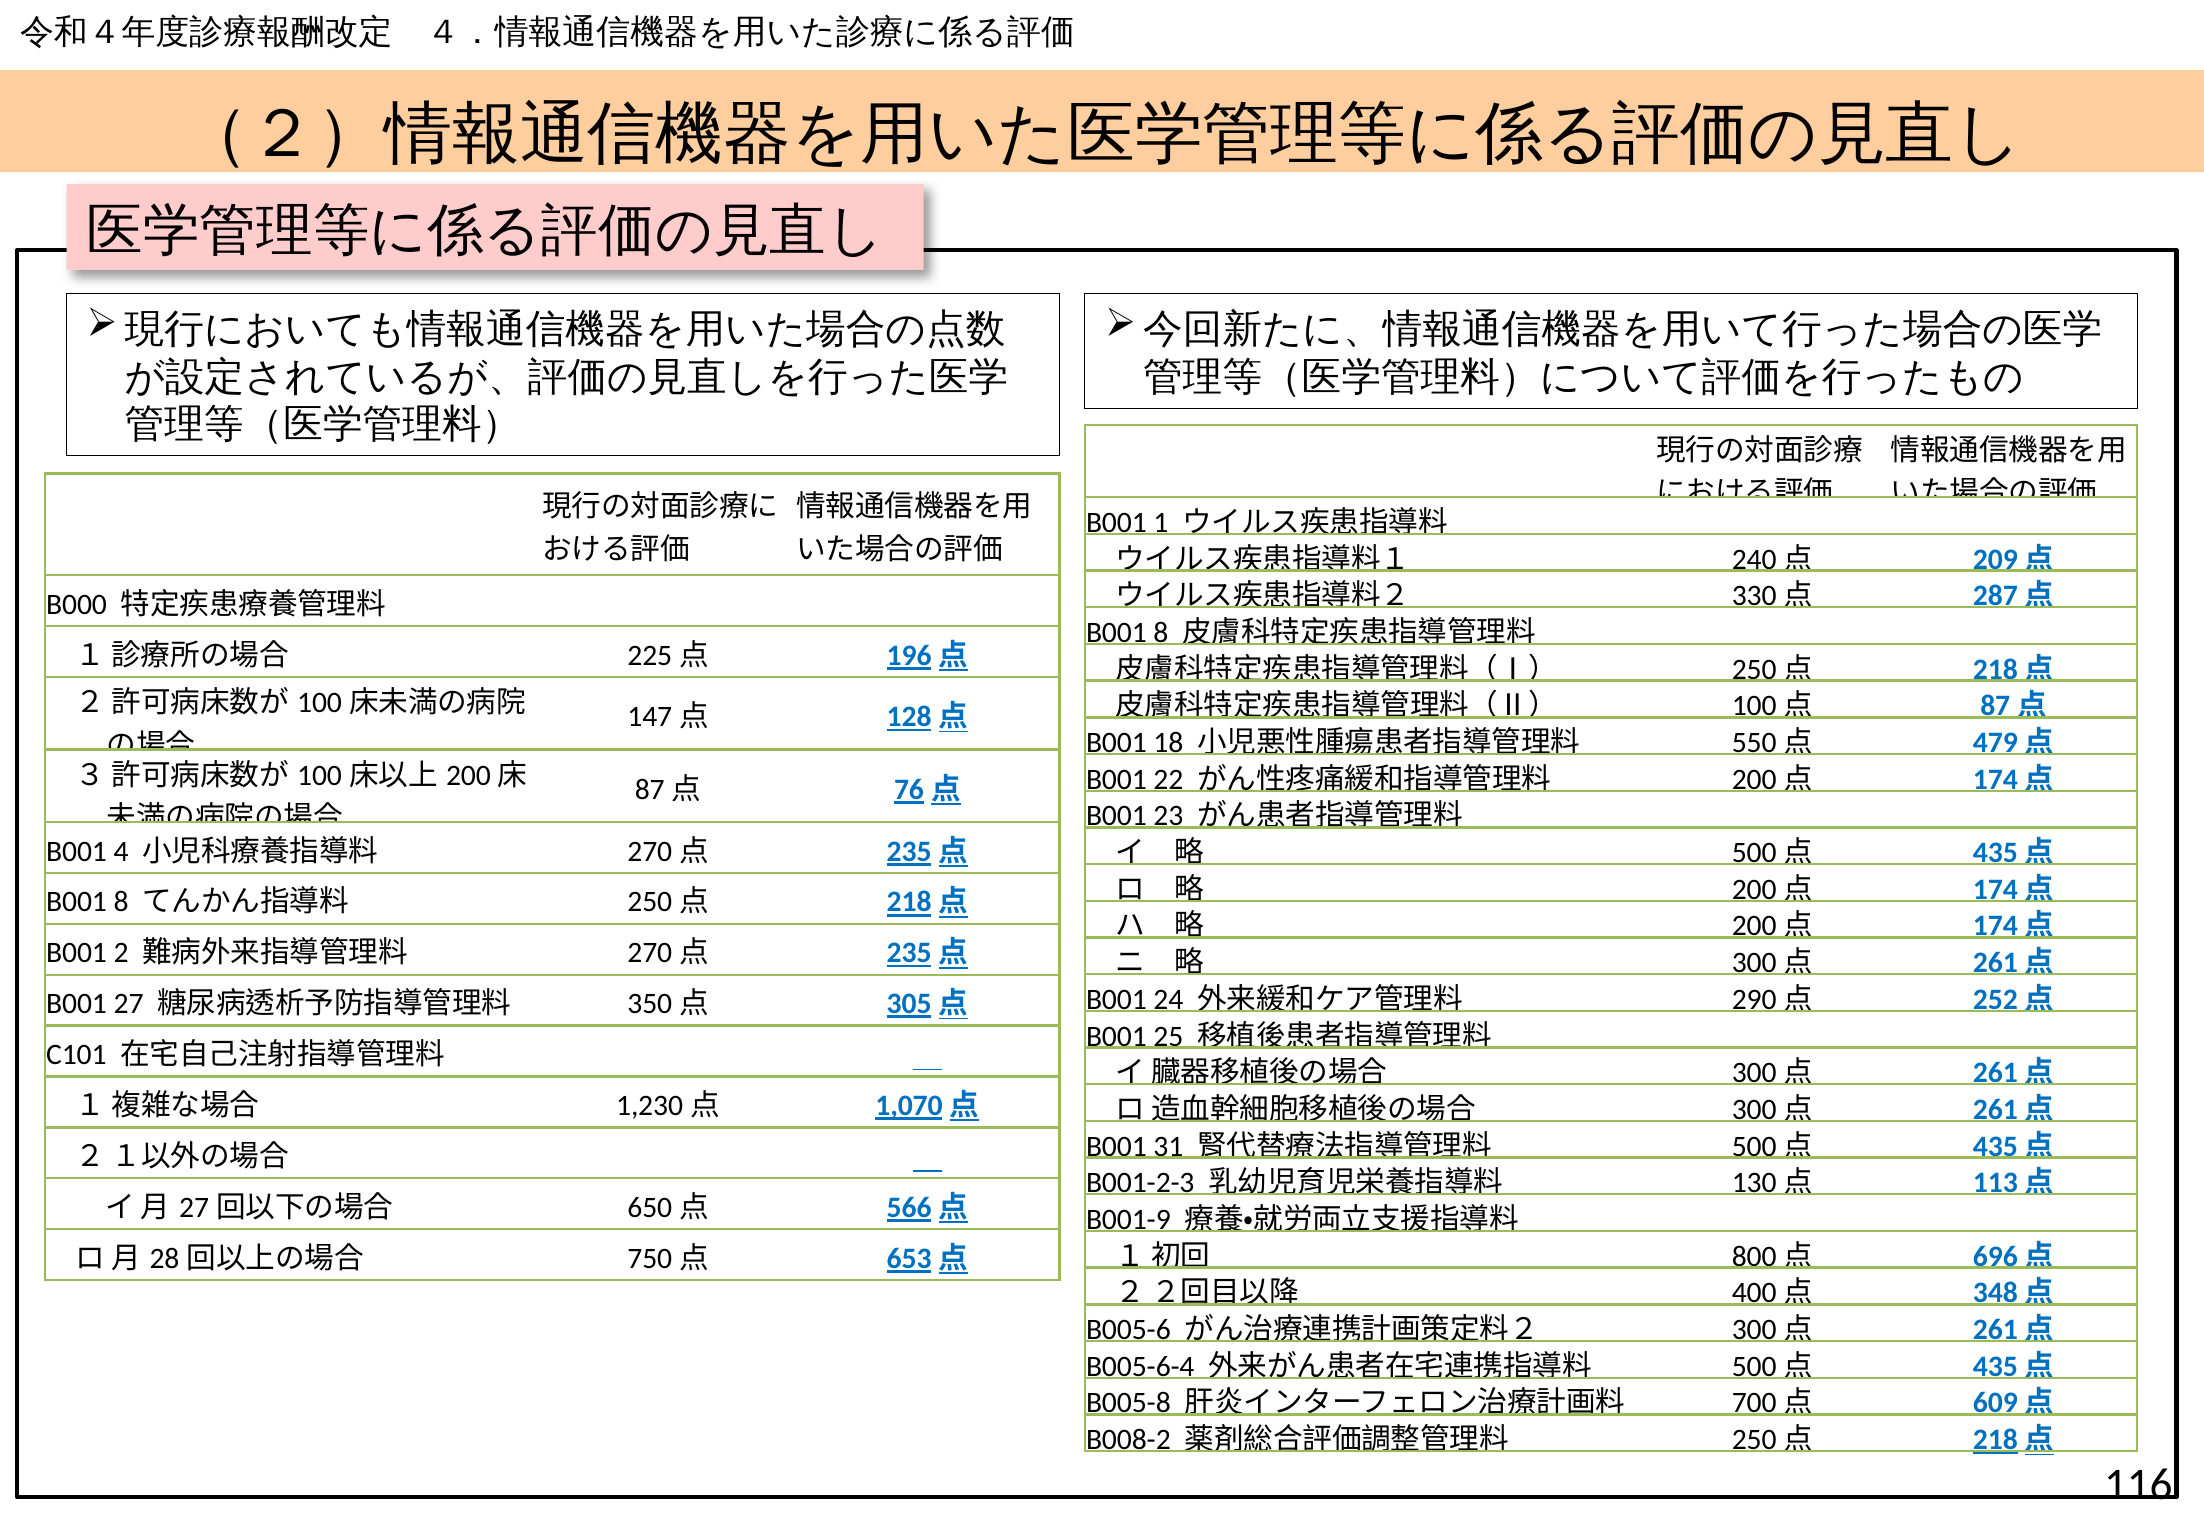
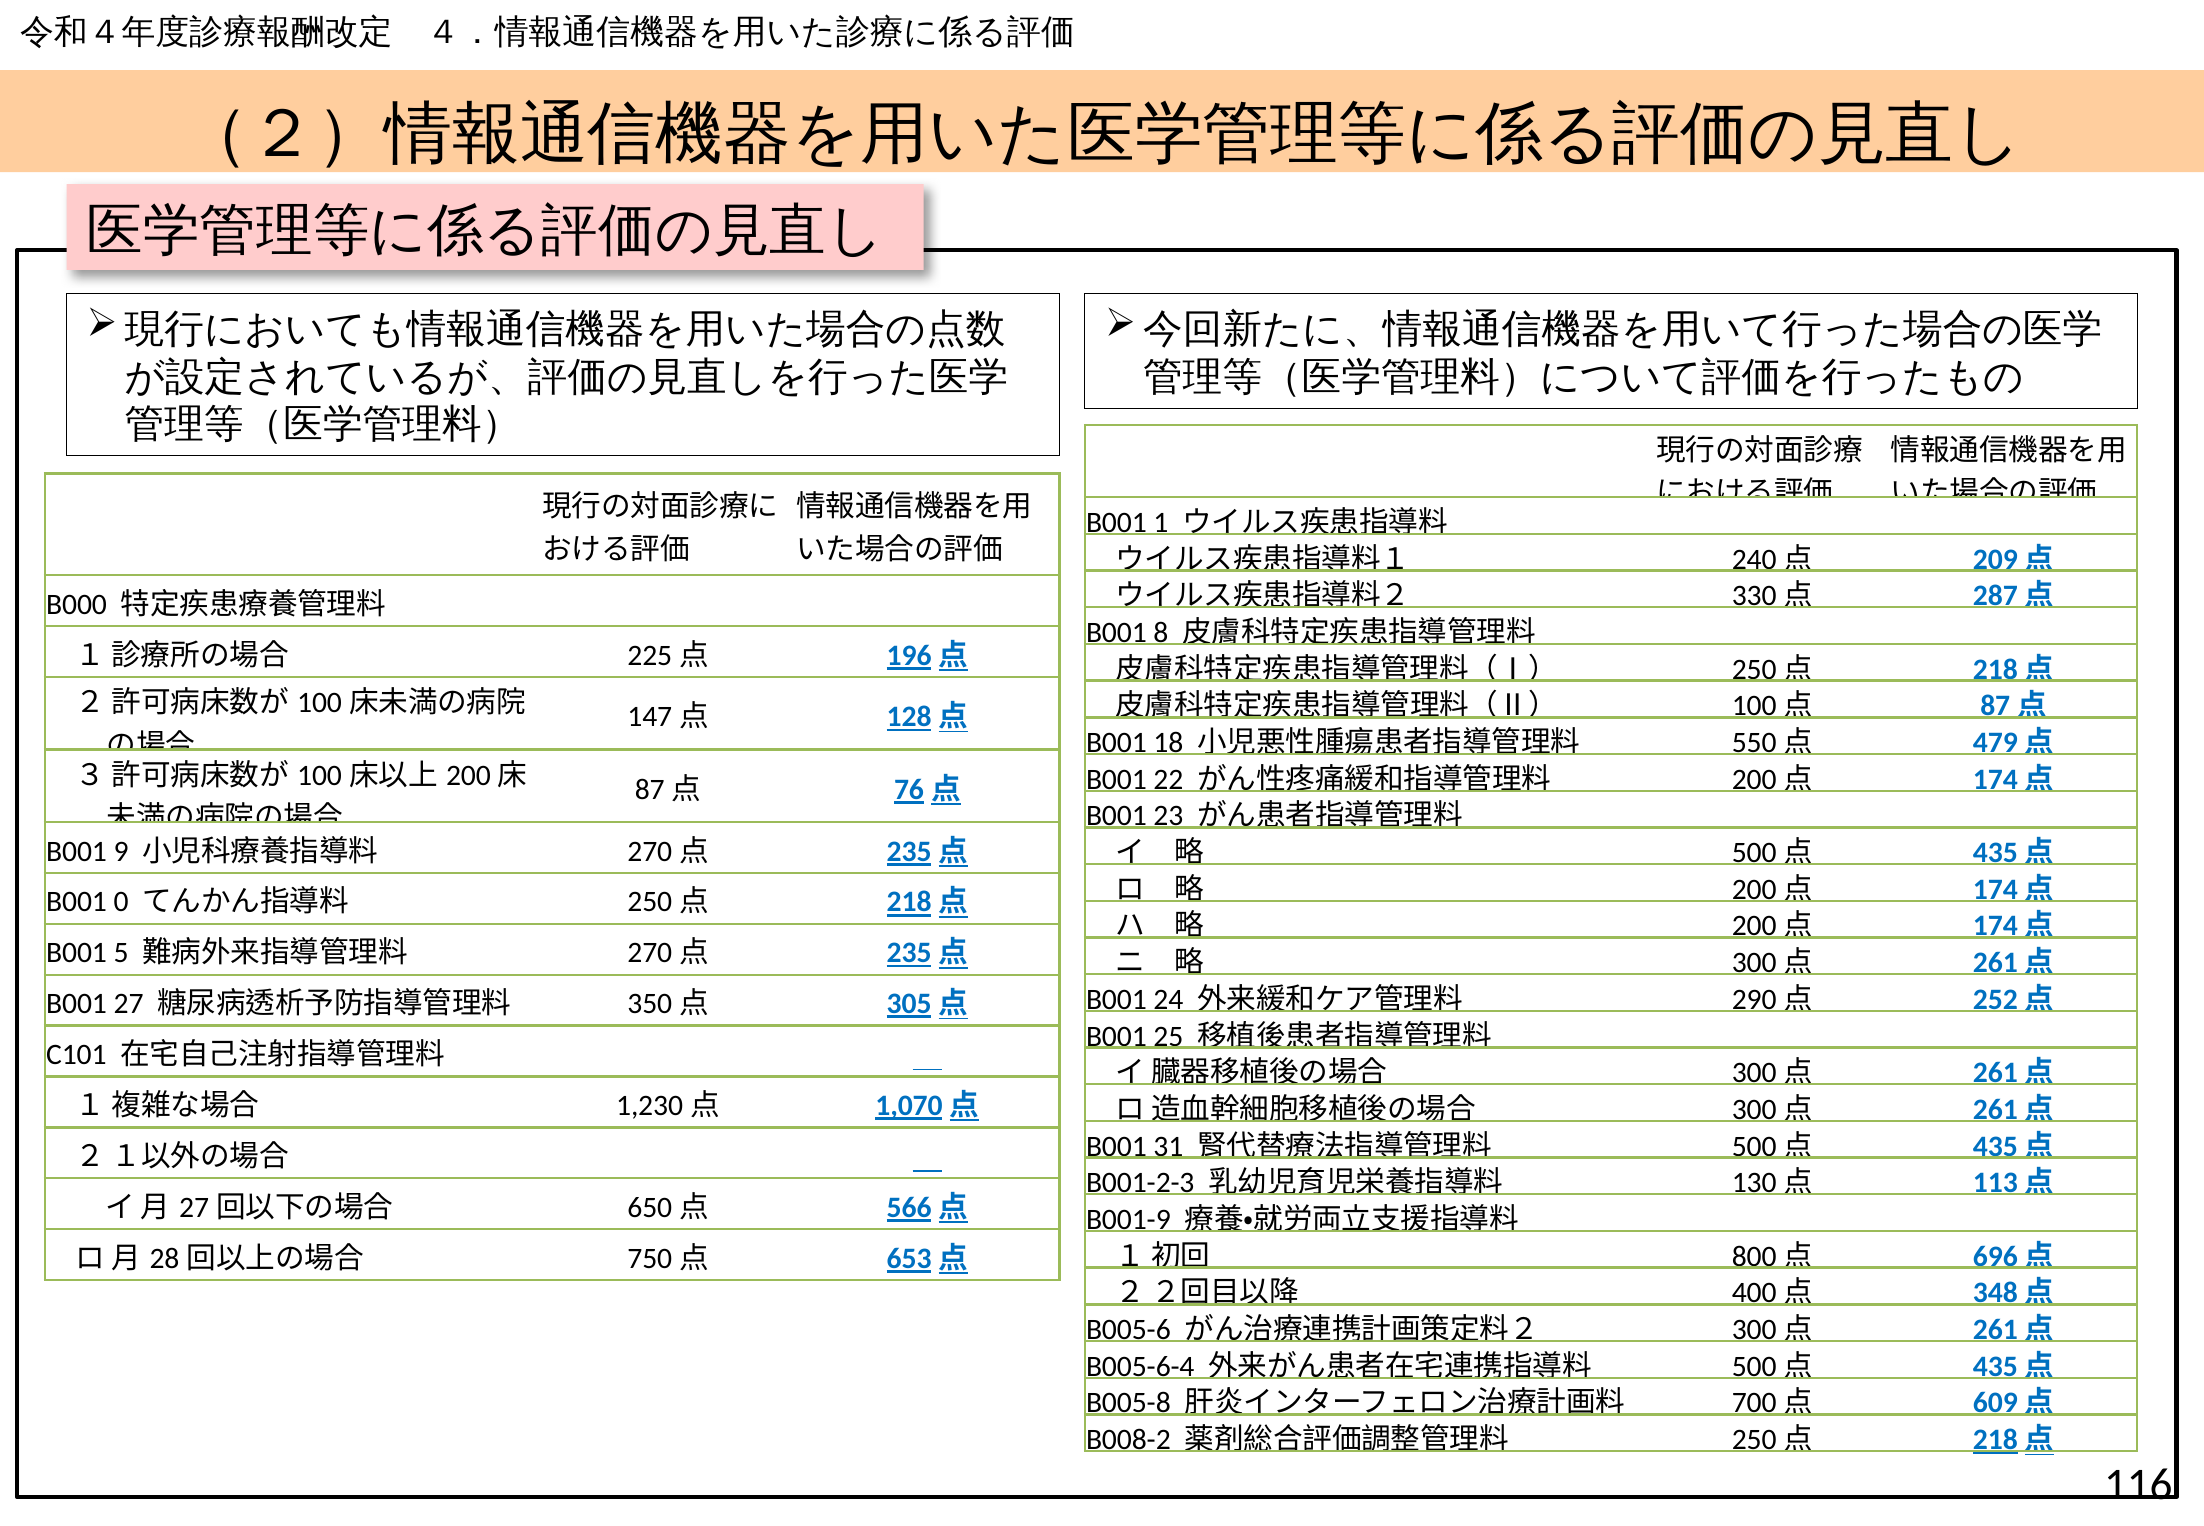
4: 4 -> 9 (121, 851)
8: 8 -> 0 (121, 902)
2: 2 -> 5 (121, 953)
